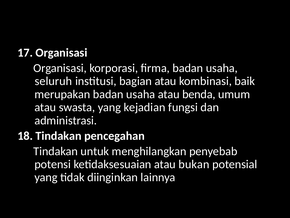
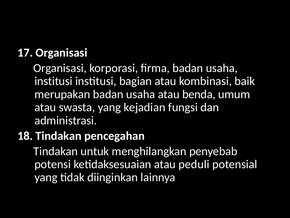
seluruh: seluruh -> institusi (53, 81)
bukan: bukan -> peduli (194, 164)
